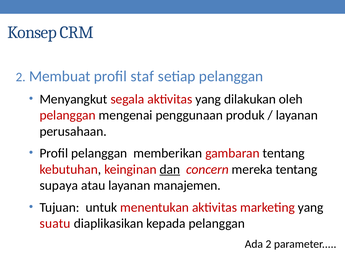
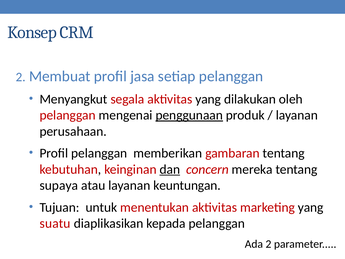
staf: staf -> jasa (142, 76)
penggunaan underline: none -> present (189, 115)
manajemen: manajemen -> keuntungan (187, 185)
